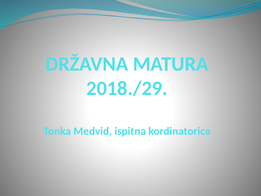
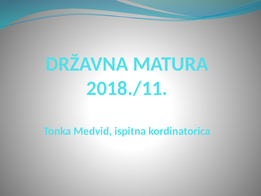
2018./29: 2018./29 -> 2018./11 (127, 88)
